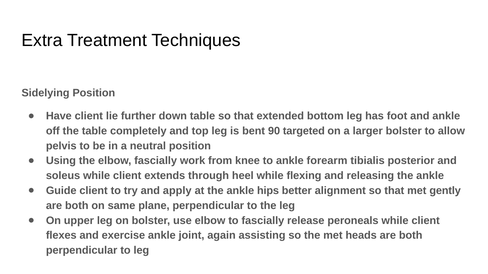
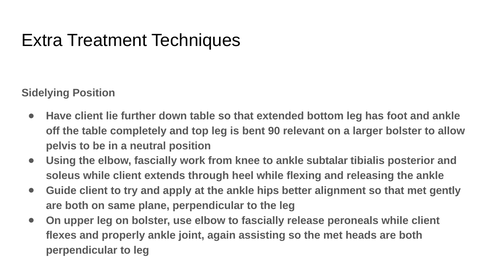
targeted: targeted -> relevant (304, 131)
forearm: forearm -> subtalar (327, 161)
exercise: exercise -> properly (123, 236)
